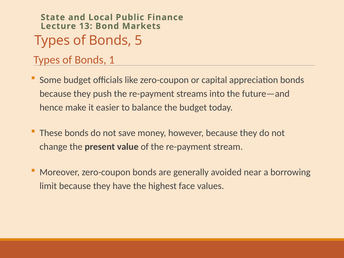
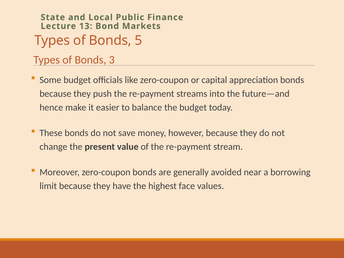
1: 1 -> 3 (112, 60)
